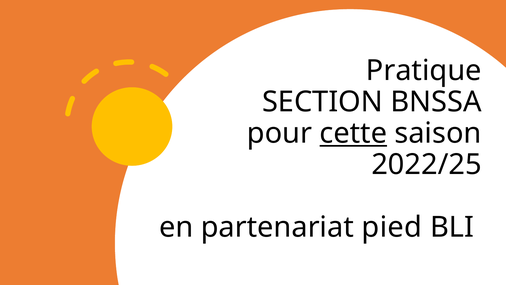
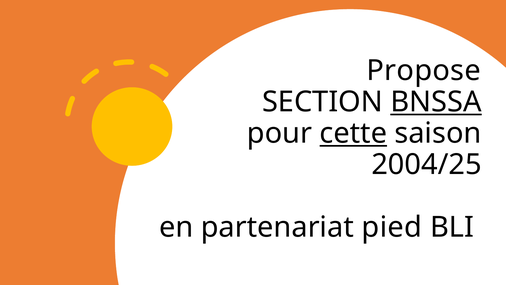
Pratique: Pratique -> Propose (424, 71)
BNSSA underline: none -> present (436, 102)
2022/25: 2022/25 -> 2004/25 (427, 164)
